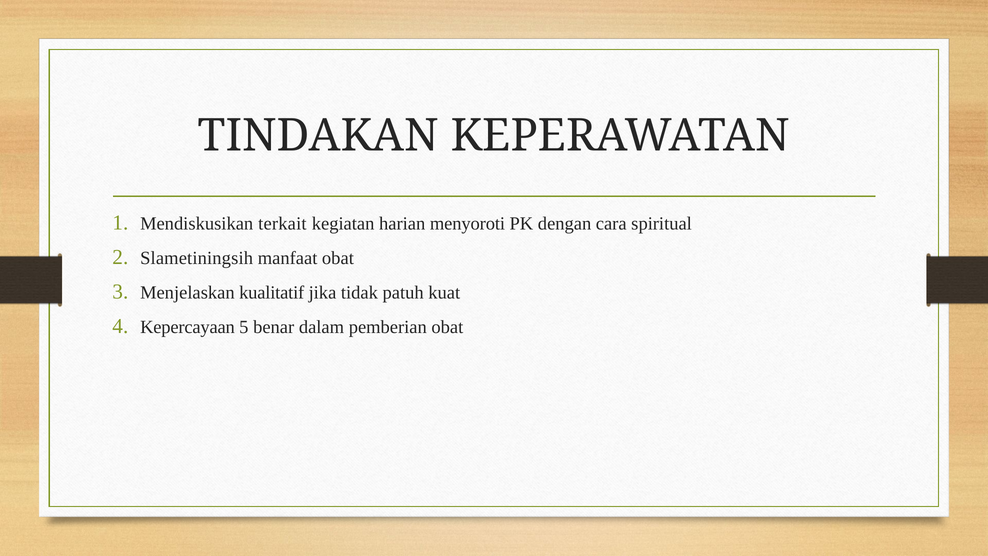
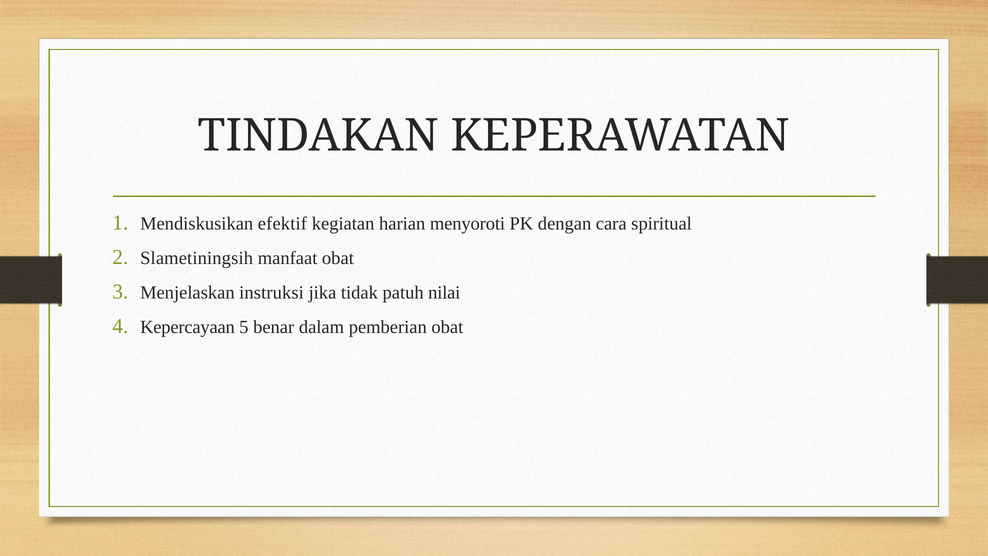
terkait: terkait -> efektif (282, 223)
kualitatif: kualitatif -> instruksi (272, 293)
kuat: kuat -> nilai (444, 293)
